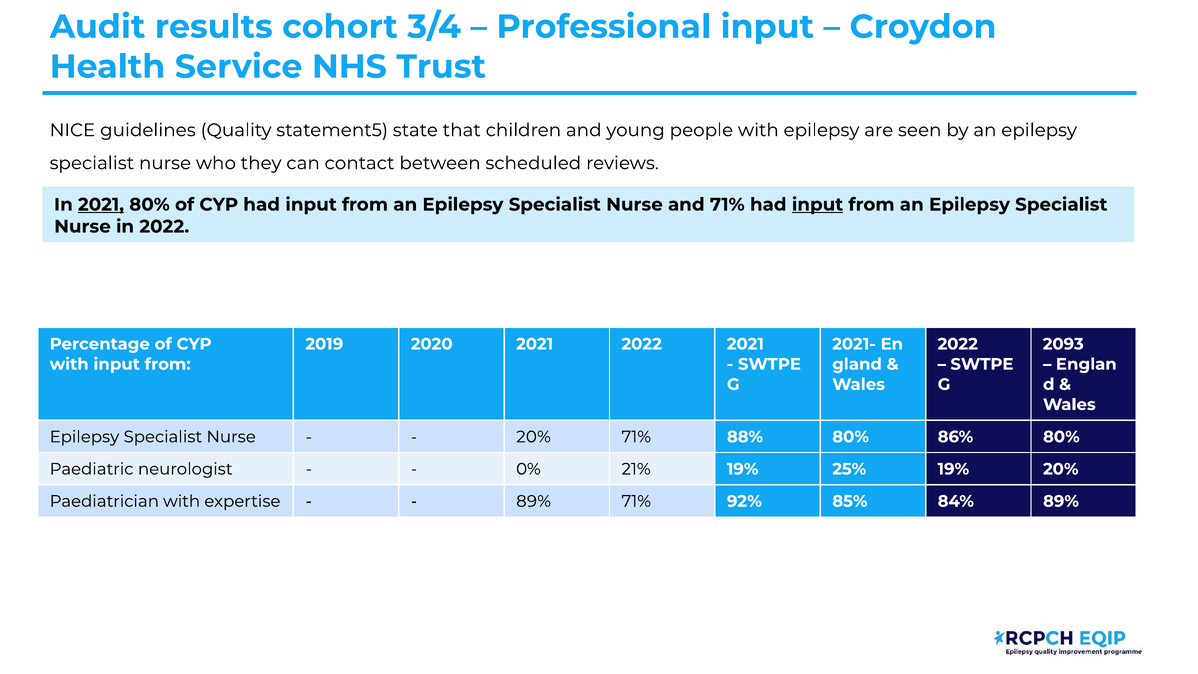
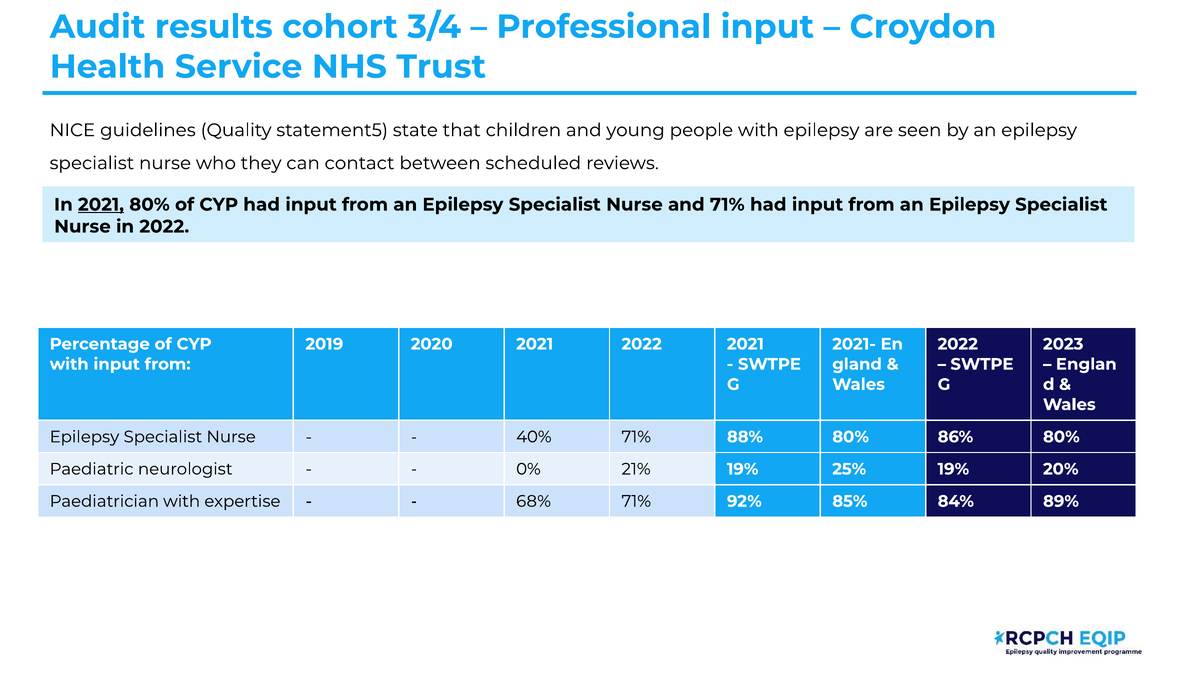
input underline: present -> none (818, 205)
2093: 2093 -> 2023 (1063, 344)
20%​: 20%​ -> 40%​ (536, 437)
89%​: 89%​ -> 68%​ (536, 501)
